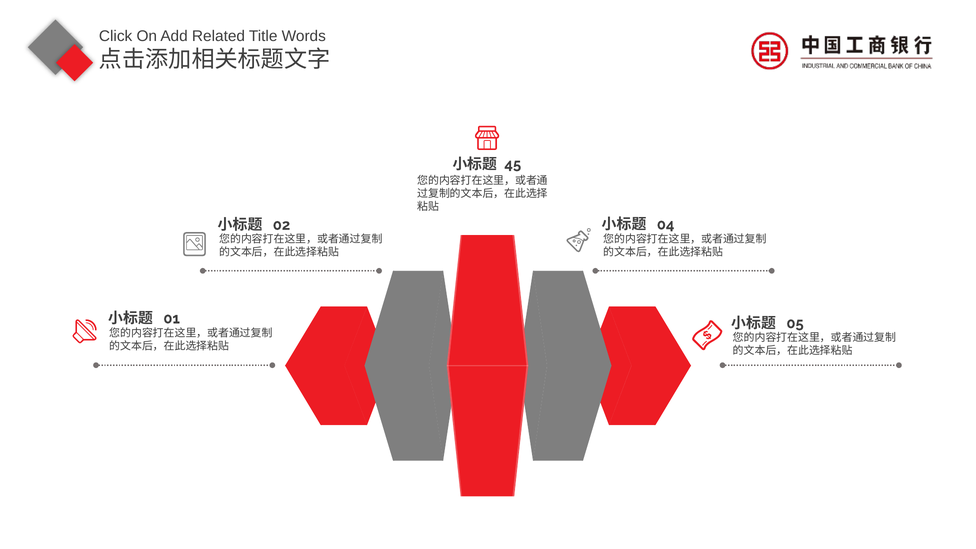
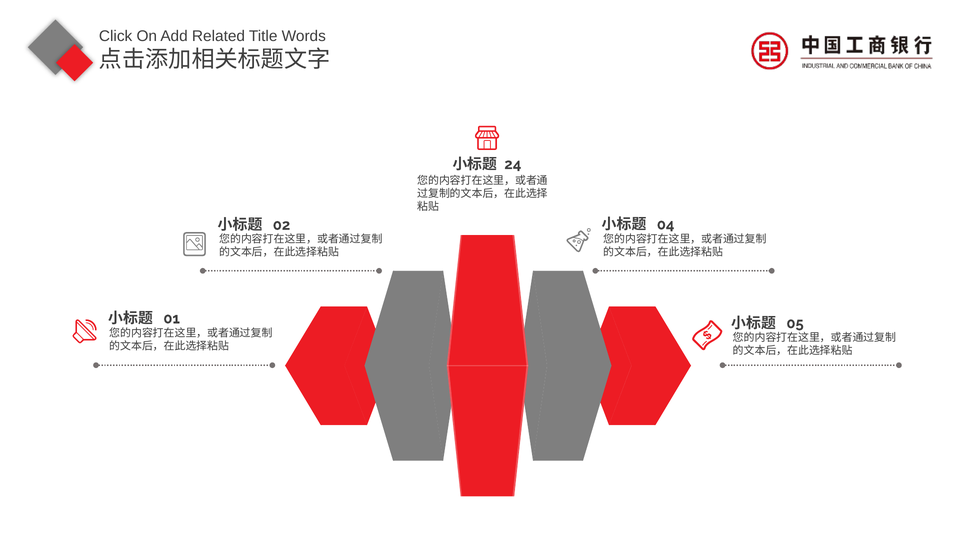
45: 45 -> 24 (513, 164)
